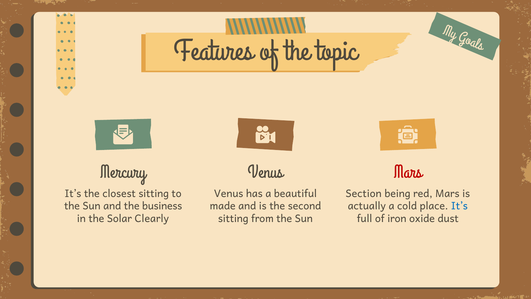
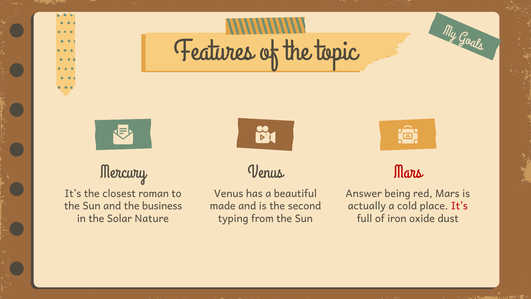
closest sitting: sitting -> roman (154, 194)
Section: Section -> Answer (364, 194)
It’s colour: blue -> red (459, 206)
Clearly: Clearly -> Nature (152, 218)
sitting: sitting -> typing (233, 218)
